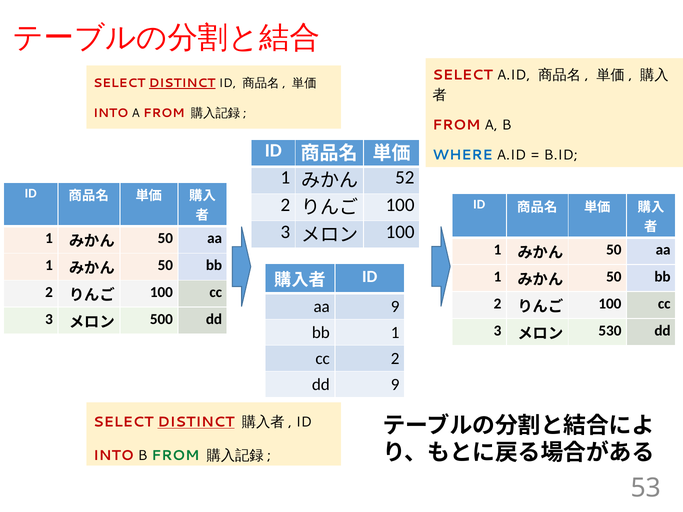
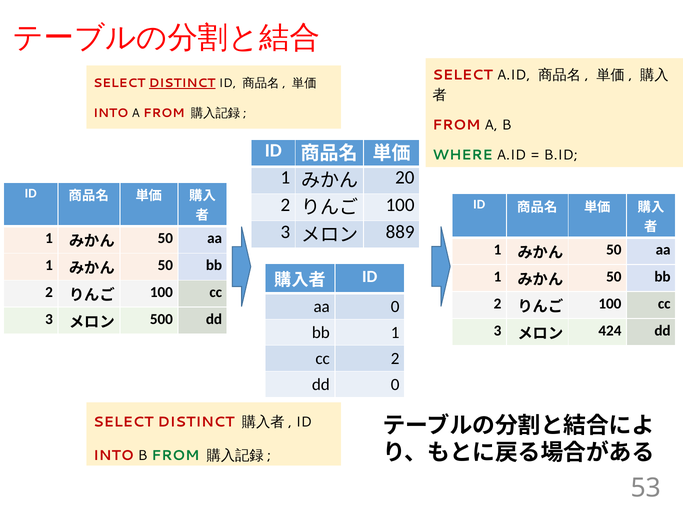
WHERE colour: blue -> green (463, 155)
52: 52 -> 20 (405, 178)
100: 100 -> 889 (400, 232)
aa 9: 9 -> 0 (395, 307)
530: 530 -> 424 (610, 331)
dd 9: 9 -> 0 (395, 385)
DISTINCT underline: present -> none (196, 422)
